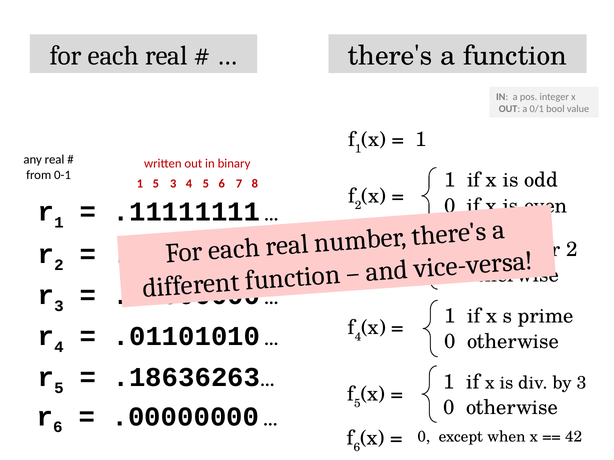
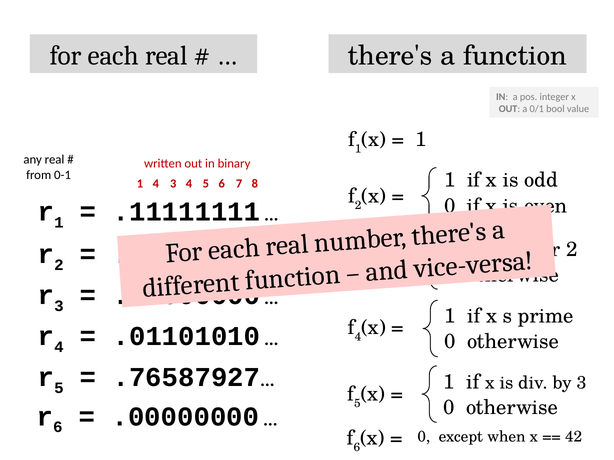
1 5: 5 -> 4 (156, 184)
.18636263: .18636263 -> .76587927 (186, 378)
